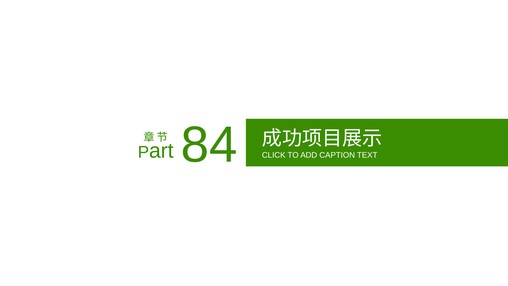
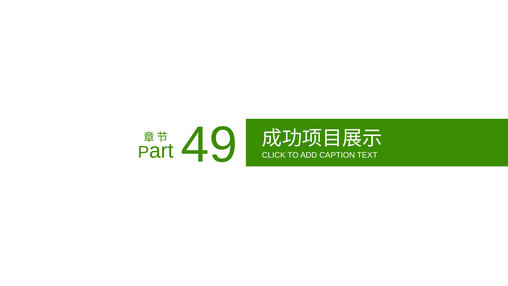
84: 84 -> 49 (209, 145)
